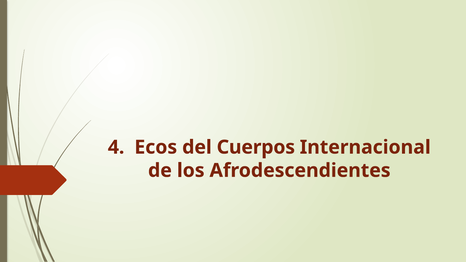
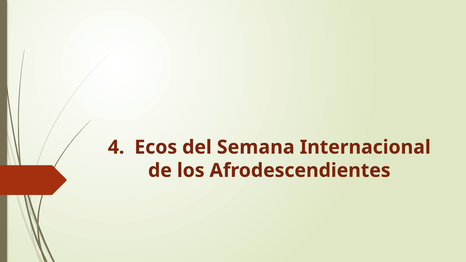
Cuerpos: Cuerpos -> Semana (256, 147)
